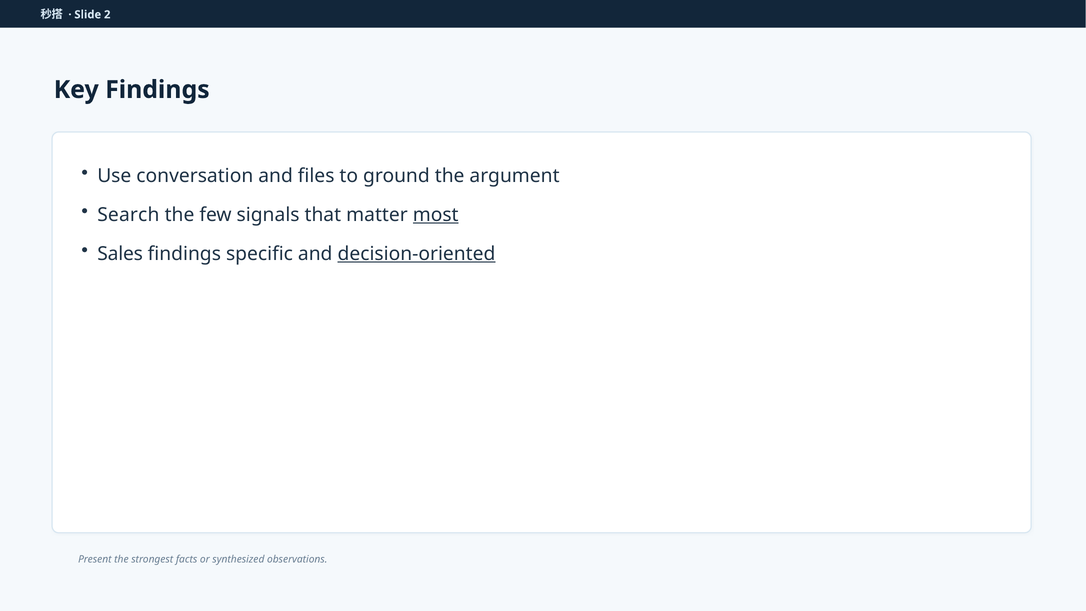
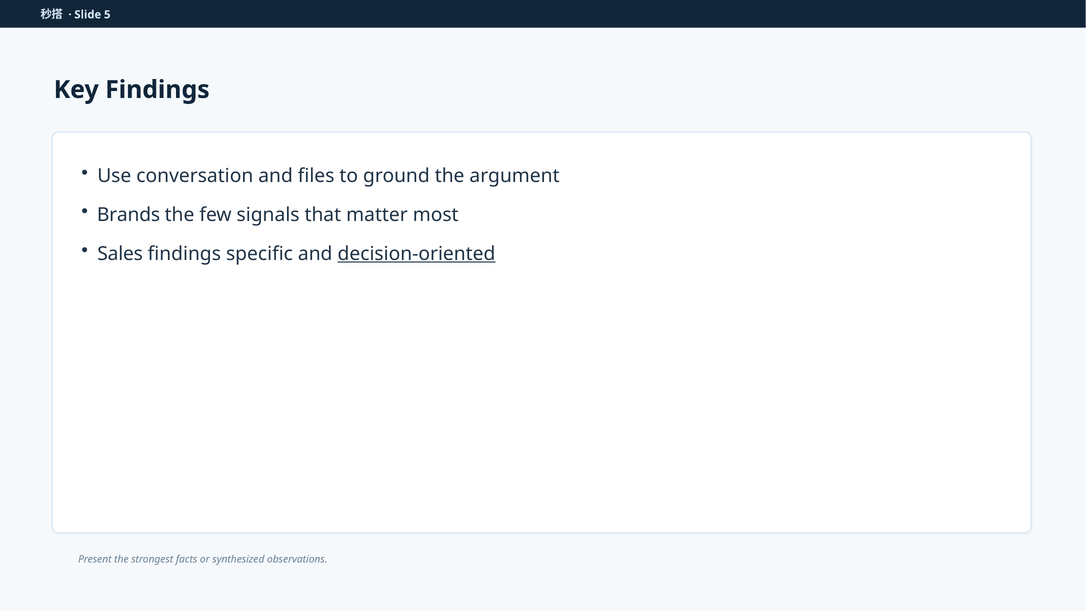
2: 2 -> 5 (107, 15)
Search: Search -> Brands (129, 215)
most underline: present -> none (436, 215)
